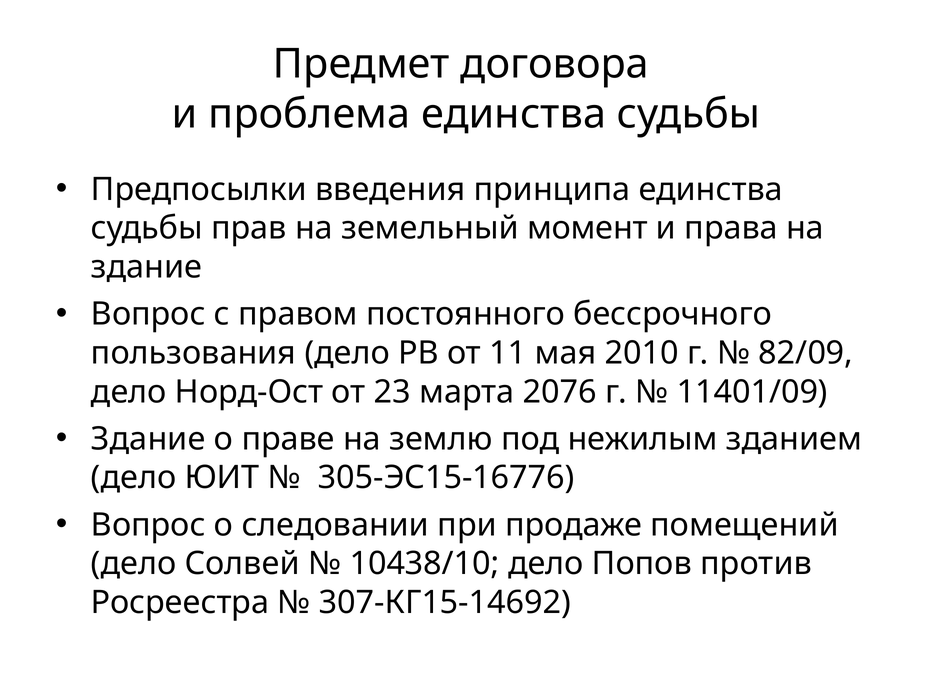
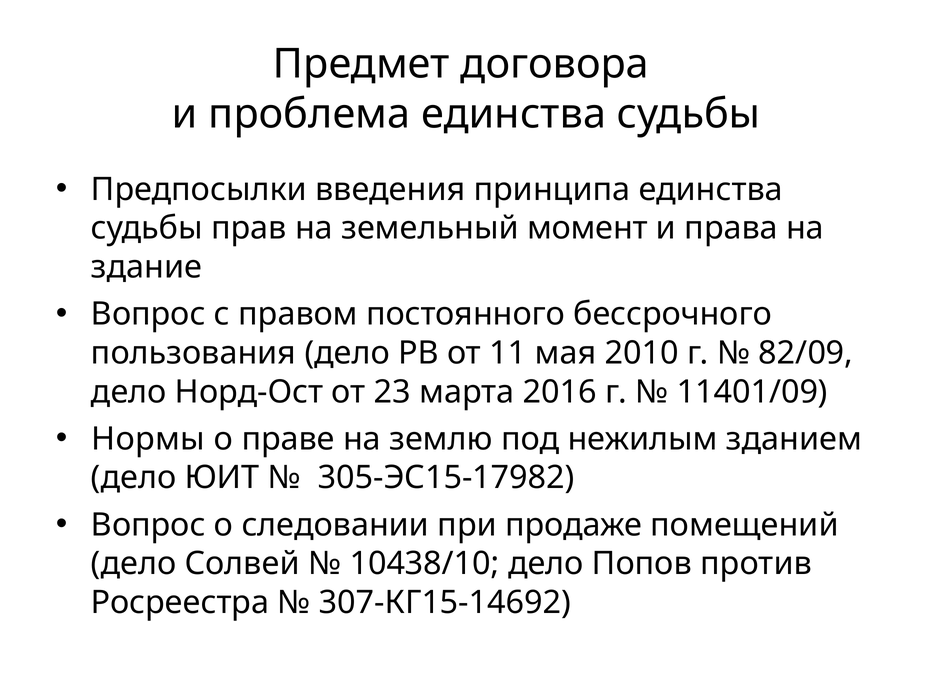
2076: 2076 -> 2016 (560, 392)
Здание: Здание -> Нормы (148, 439)
305-ЭС15-16776: 305-ЭС15-16776 -> 305-ЭС15-17982 (446, 478)
